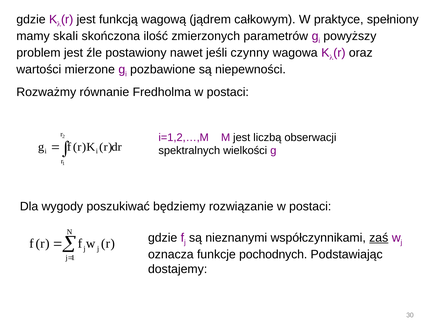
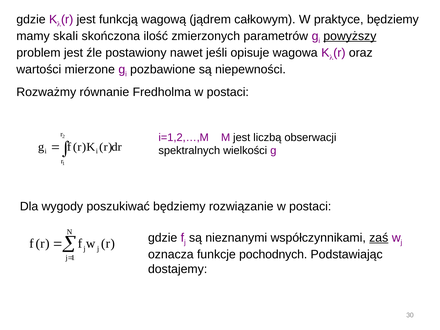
praktyce spełniony: spełniony -> będziemy (393, 19)
powyższy underline: none -> present (350, 36)
czynny: czynny -> opisuje (250, 53)
